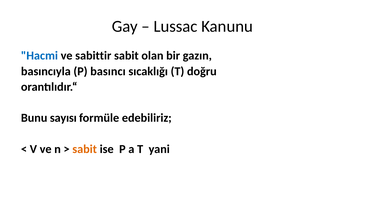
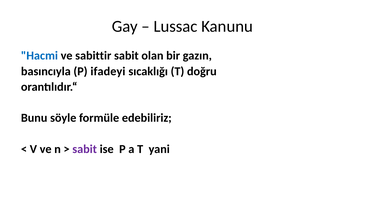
basıncı: basıncı -> ifadeyi (108, 71)
sayısı: sayısı -> söyle (63, 118)
sabit colour: orange -> purple (85, 149)
